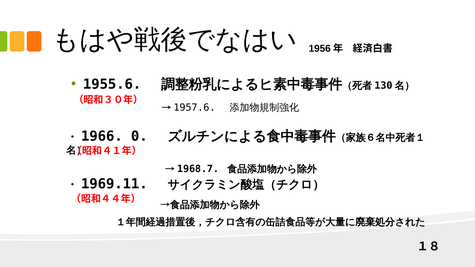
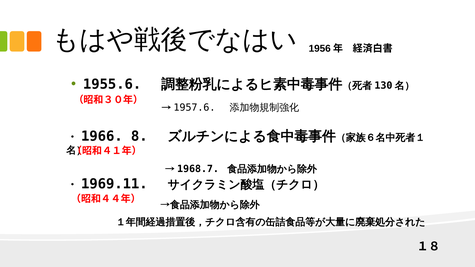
0: 0 -> 8 (139, 136)
